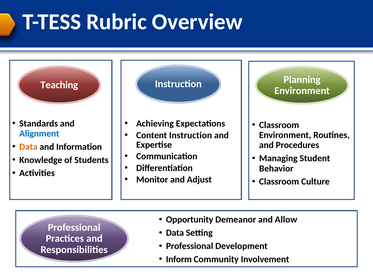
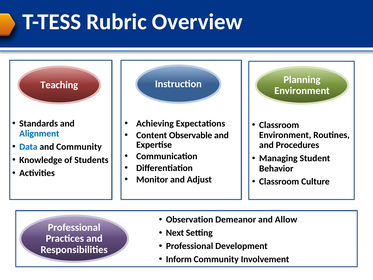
Content Instruction: Instruction -> Observable (191, 135)
Data colour: orange -> blue (28, 147)
and Information: Information -> Community (79, 147)
Opportunity: Opportunity -> Observation (190, 219)
Data: Data -> Next (175, 233)
